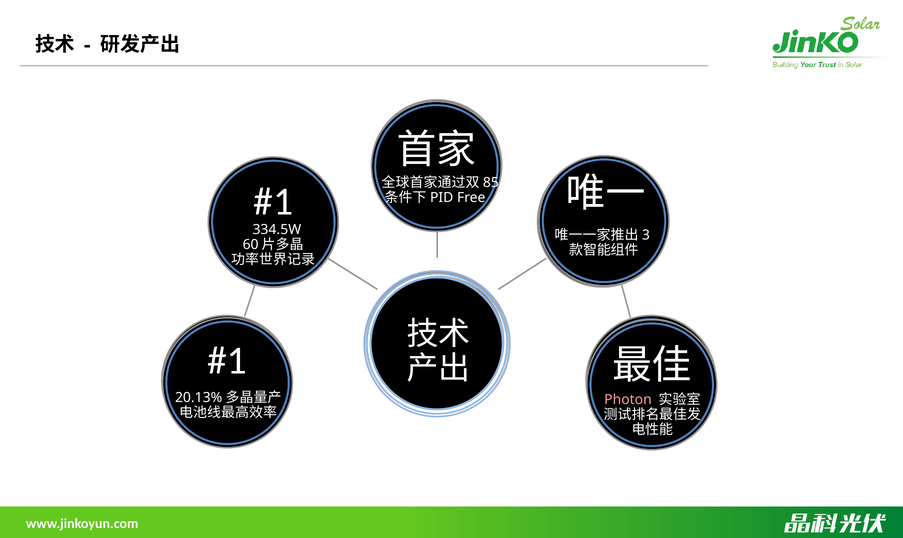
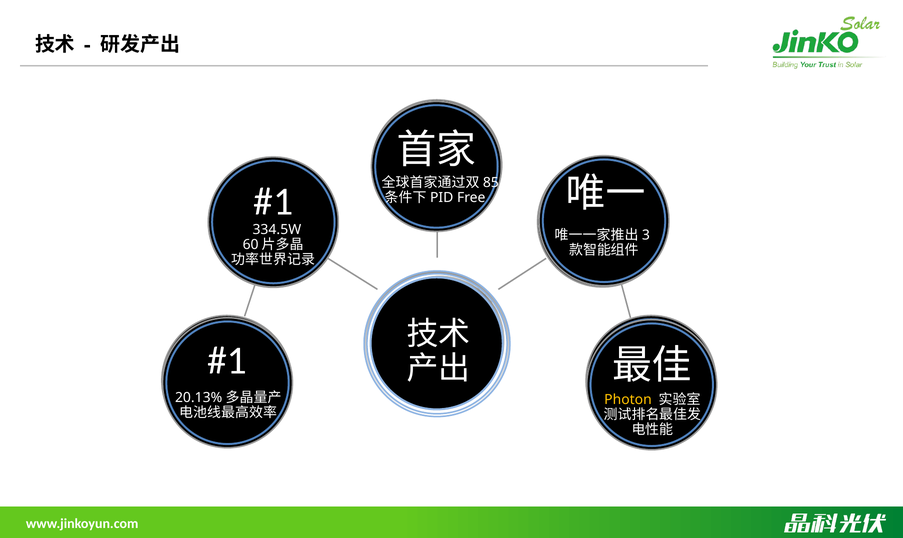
Photon colour: pink -> yellow (628, 399)
